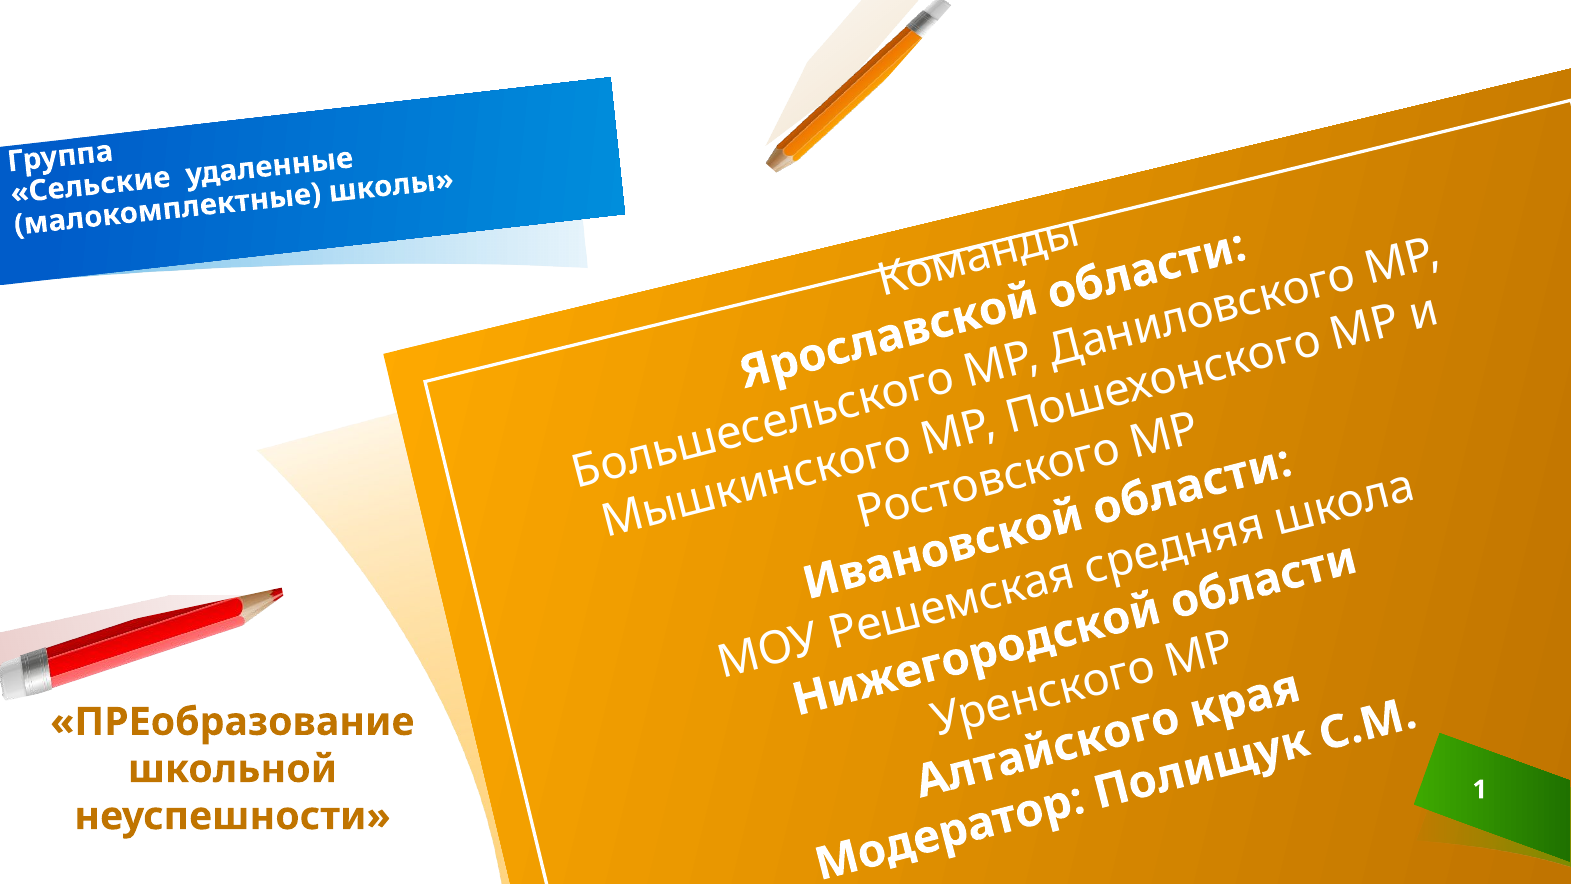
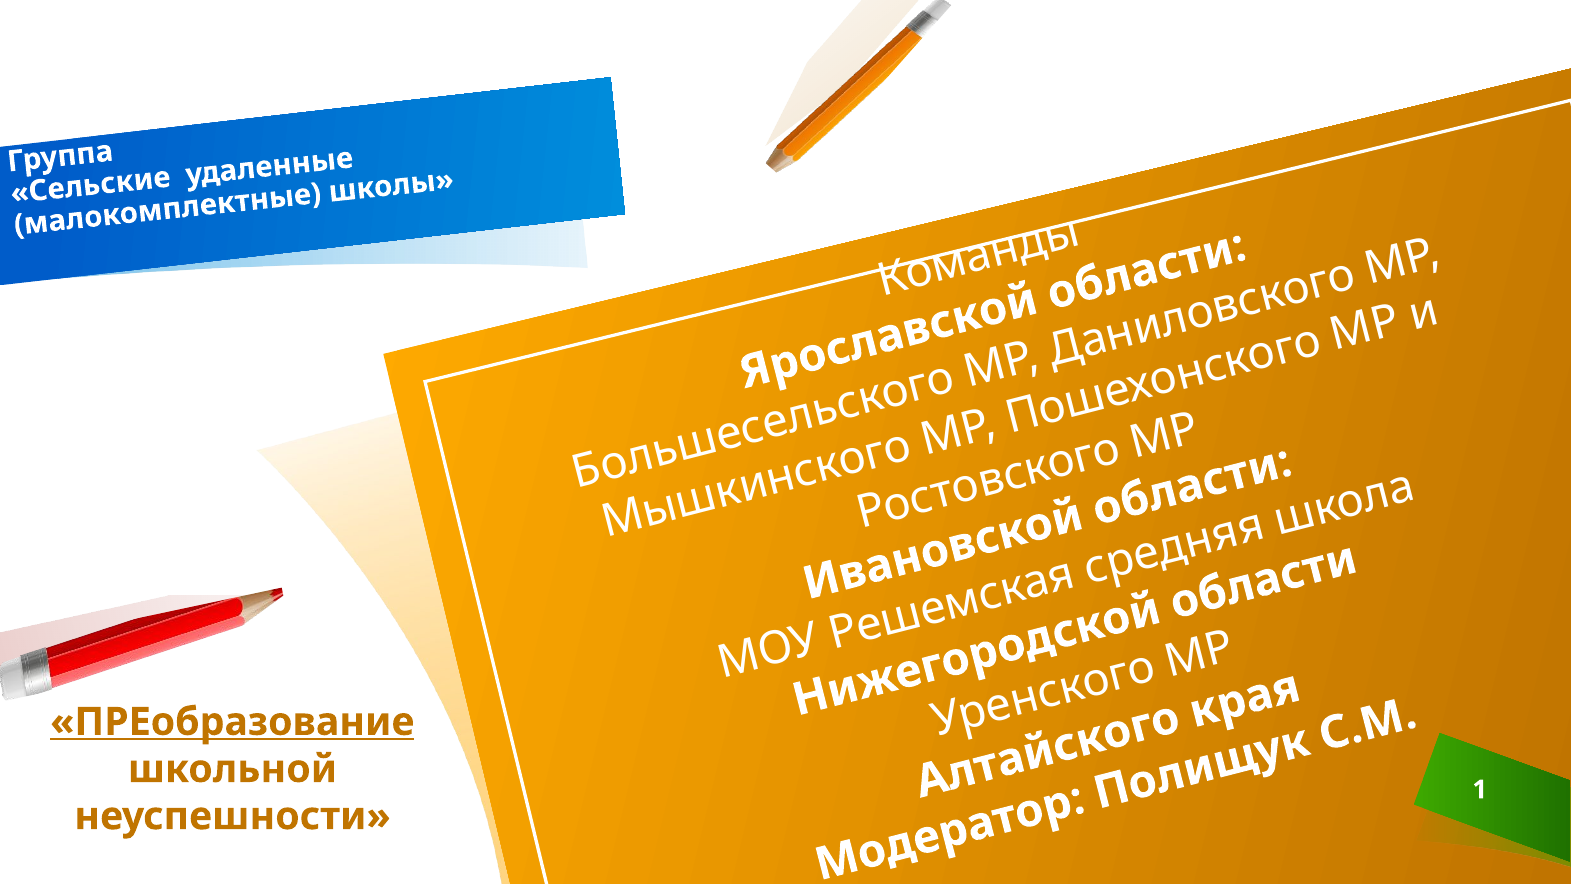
ПРЕобразование underline: none -> present (232, 722)
